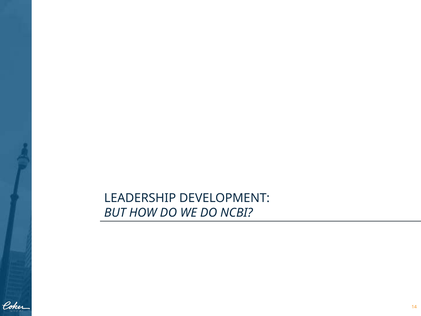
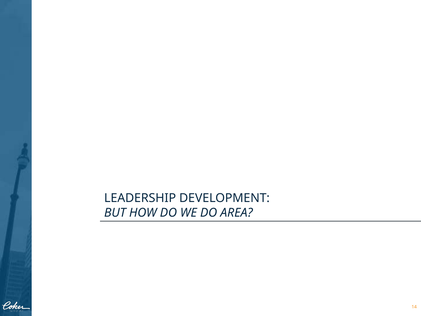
NCBI: NCBI -> AREA (237, 213)
